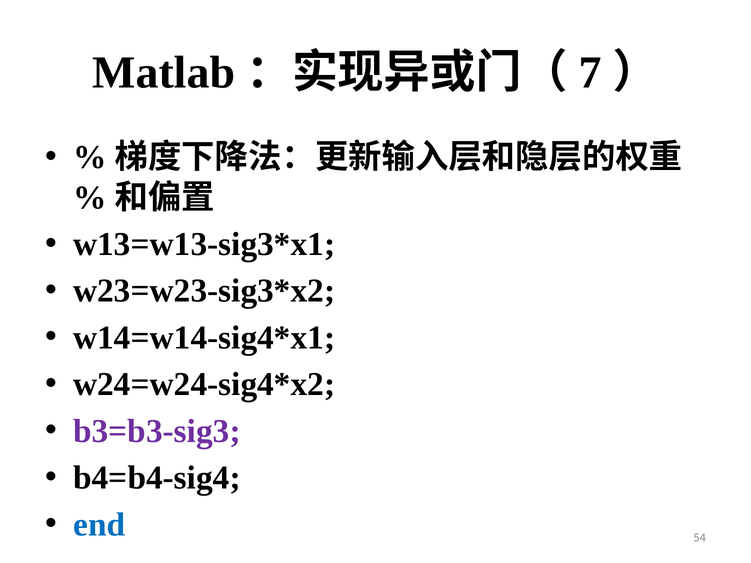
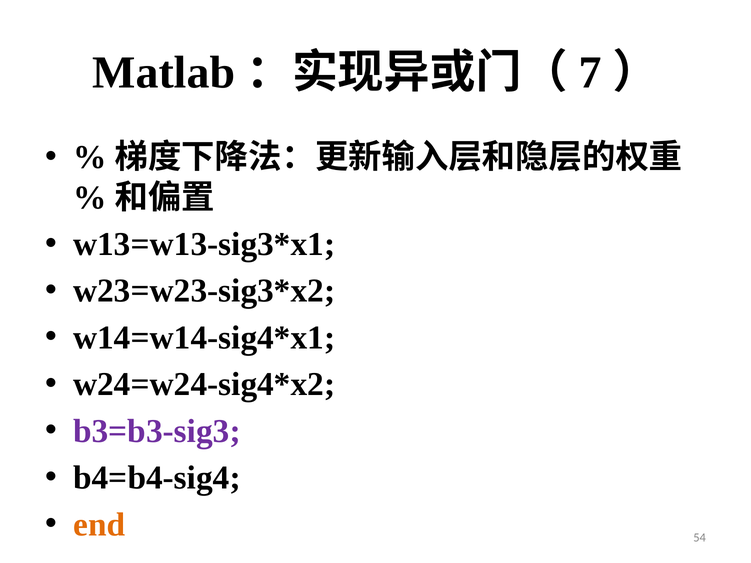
end colour: blue -> orange (99, 525)
